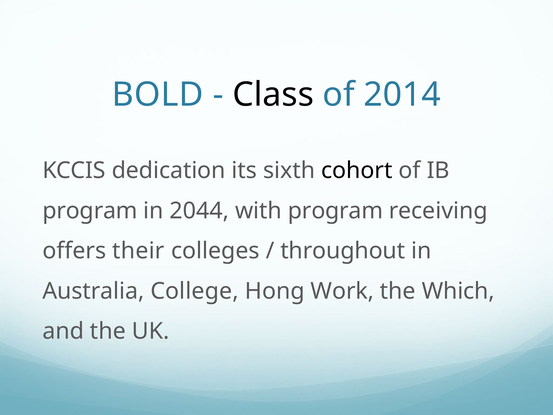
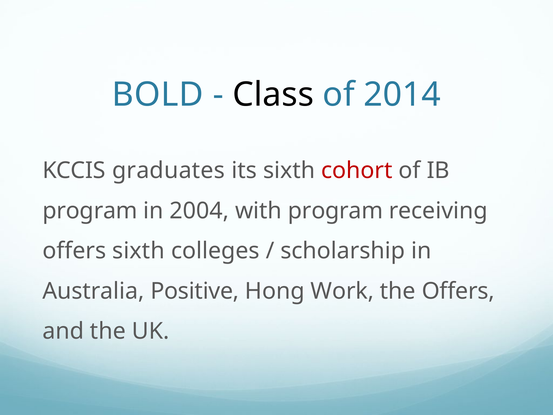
dedication: dedication -> graduates (169, 170)
cohort colour: black -> red (357, 170)
2044: 2044 -> 2004 (199, 211)
offers their: their -> sixth (138, 251)
throughout: throughout -> scholarship (343, 251)
College: College -> Positive (195, 291)
the Which: Which -> Offers (458, 291)
